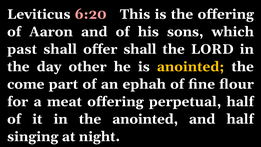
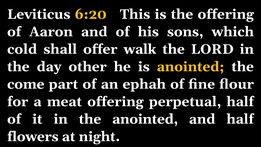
6:20 colour: pink -> yellow (91, 14)
past: past -> cold (22, 49)
offer shall: shall -> walk (140, 49)
singing: singing -> flowers (33, 136)
